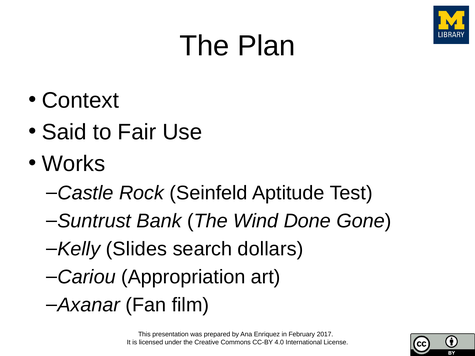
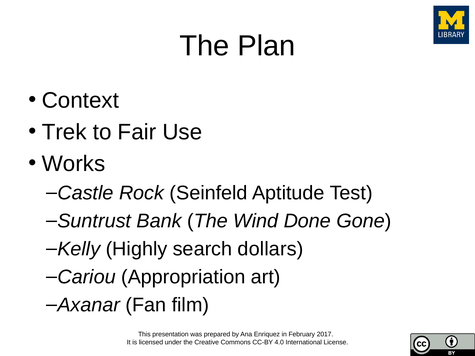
Said: Said -> Trek (64, 132)
Slides: Slides -> Highly (137, 249)
